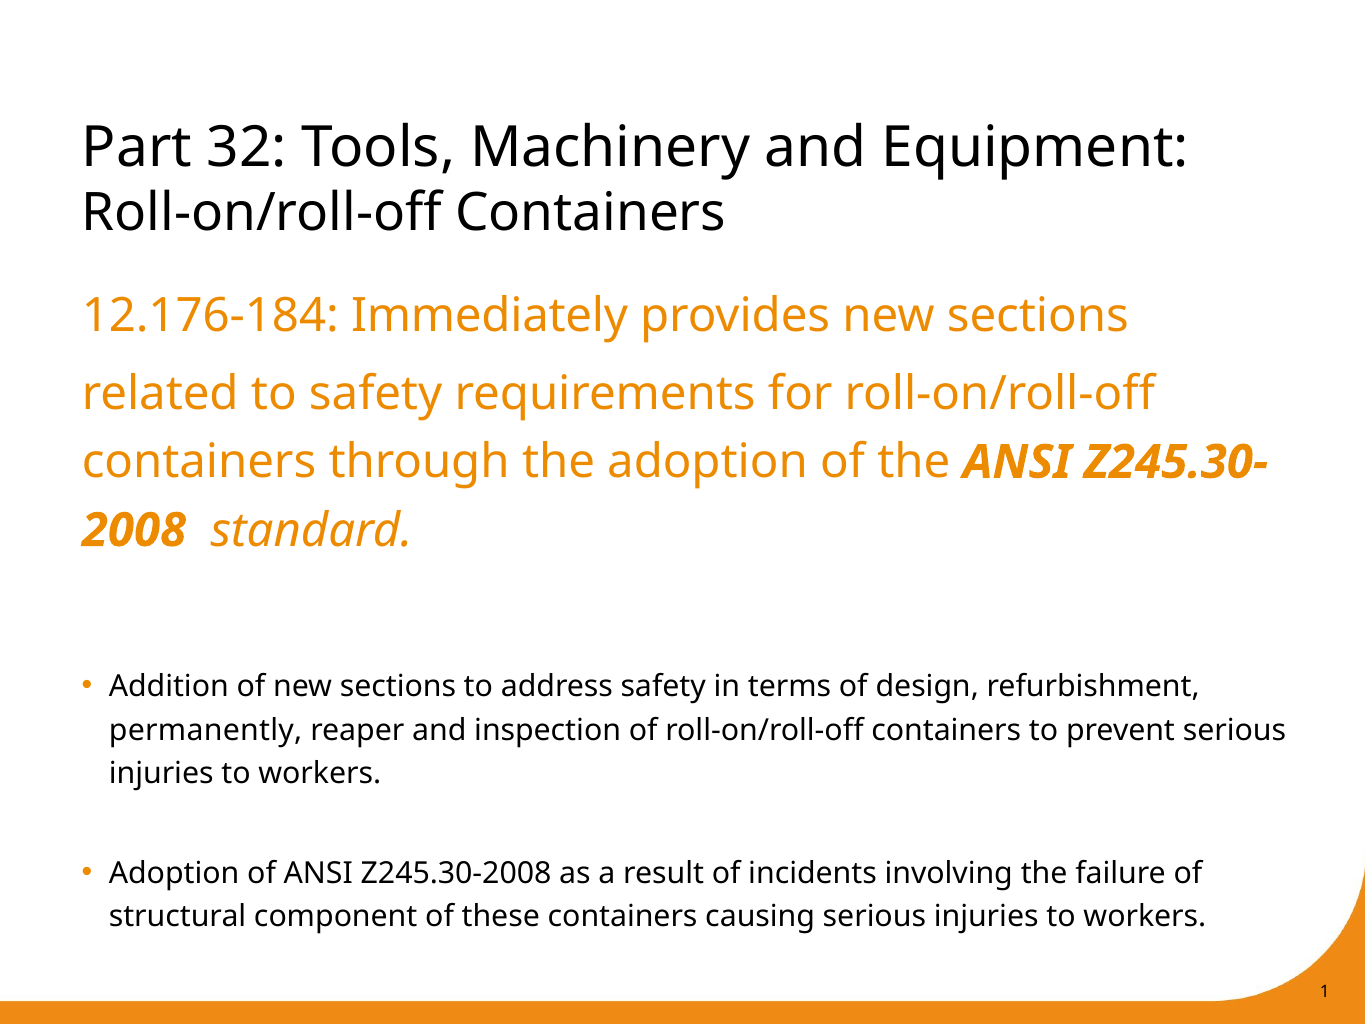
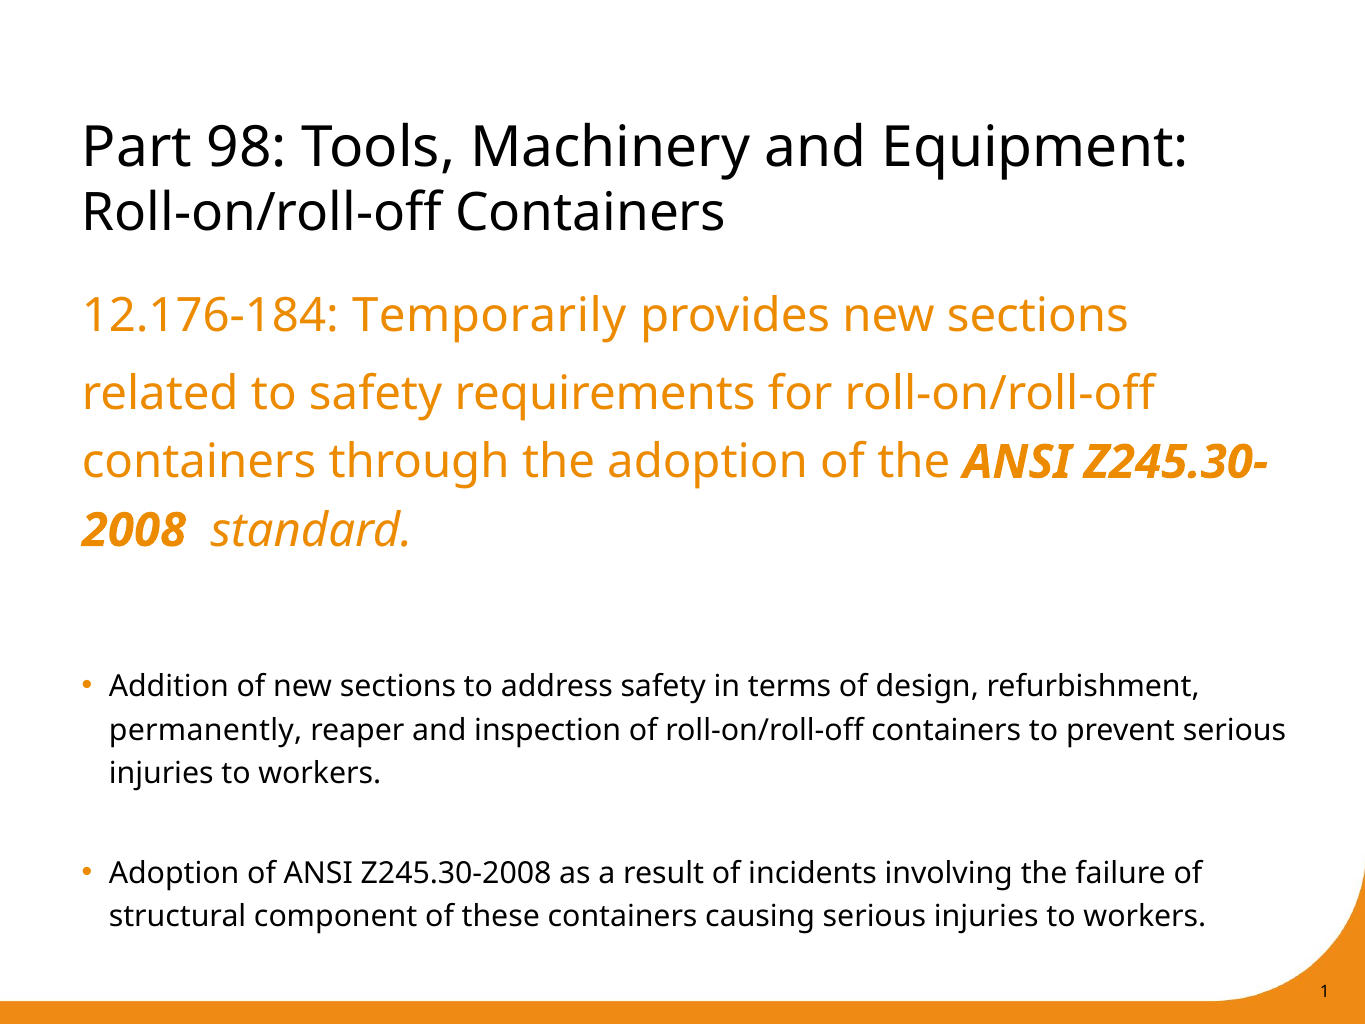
32: 32 -> 98 (247, 147)
Immediately: Immediately -> Temporarily (489, 316)
